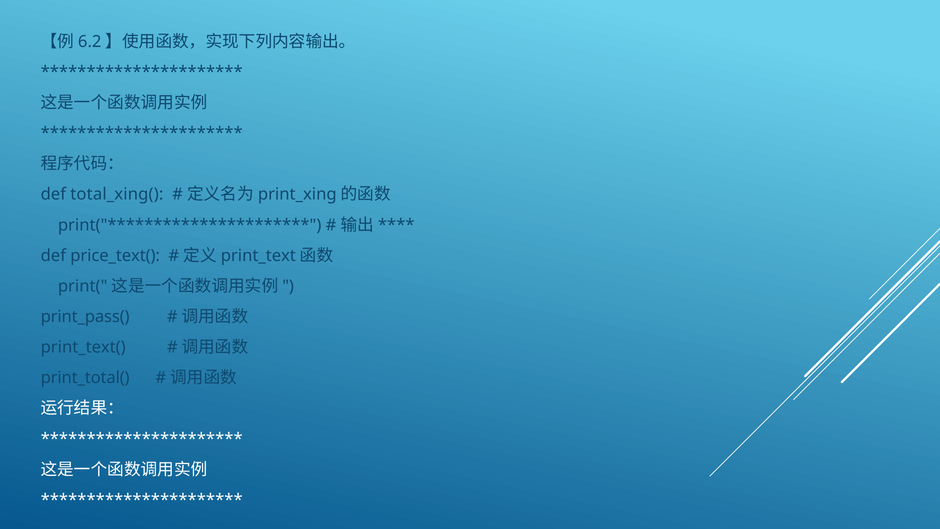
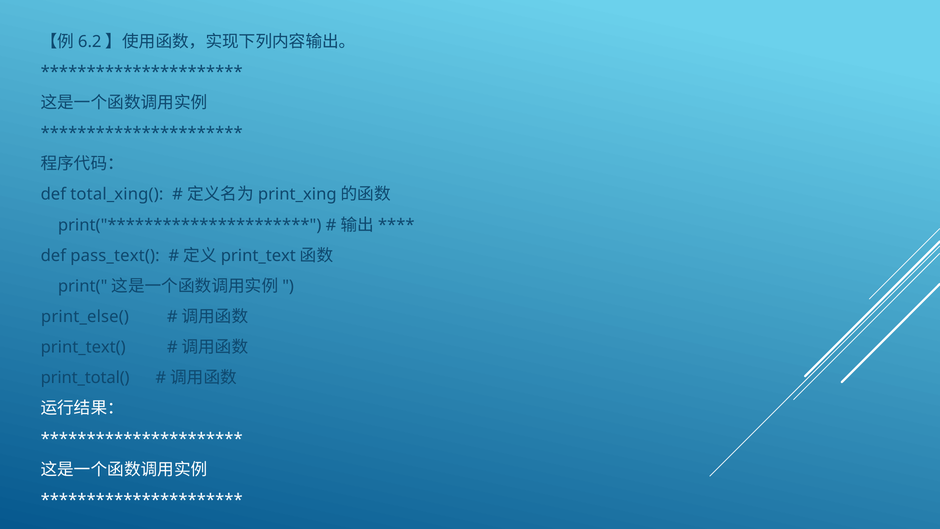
price_text(: price_text( -> pass_text( (115, 255)
print_pass(: print_pass( -> print_else( (85, 317)
